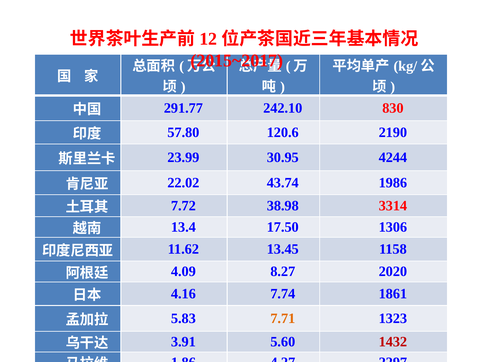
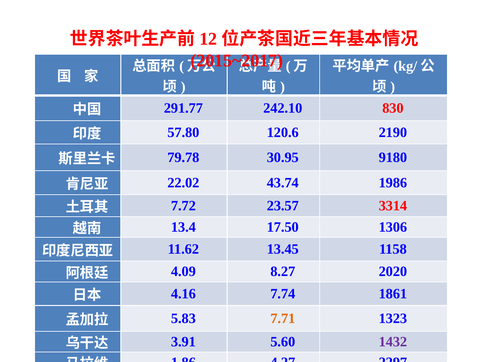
23.99: 23.99 -> 79.78 (183, 157)
4244: 4244 -> 9180 (393, 157)
38.98: 38.98 -> 23.57 (283, 205)
1432 colour: red -> purple (393, 341)
